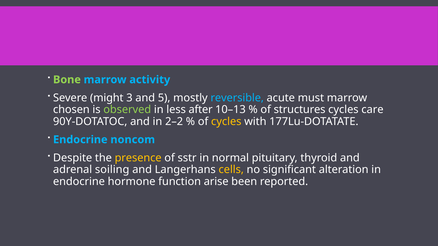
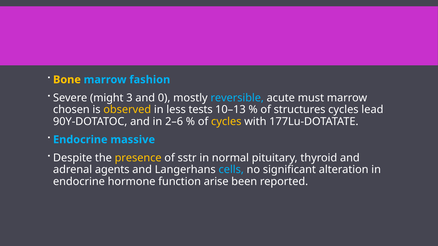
Bone colour: light green -> yellow (67, 80)
activity: activity -> fashion (150, 80)
5: 5 -> 0 (164, 98)
observed colour: light green -> yellow (127, 110)
after: after -> tests (201, 110)
care: care -> lead (372, 110)
2–2: 2–2 -> 2–6 (174, 122)
noncom: noncom -> massive (133, 140)
soiling: soiling -> agents (112, 170)
cells colour: yellow -> light blue (231, 170)
